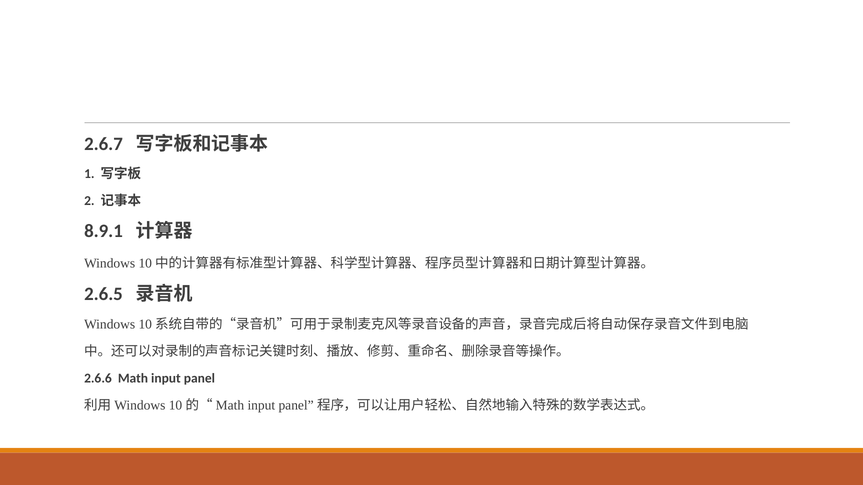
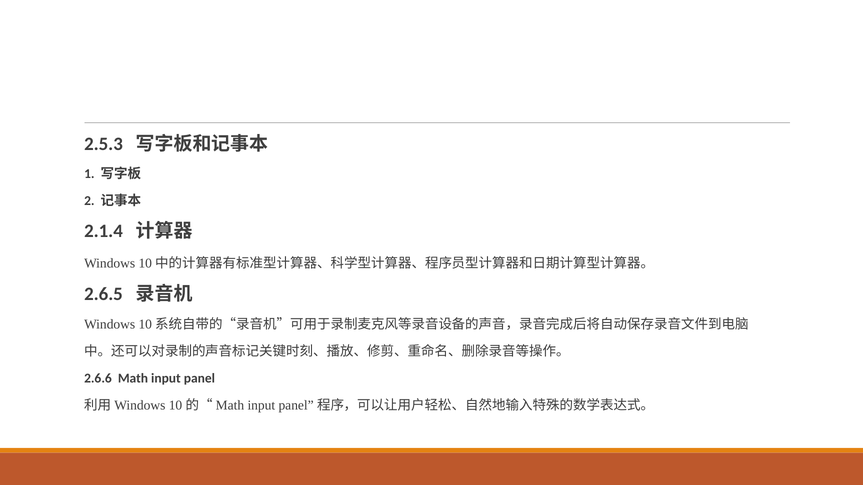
2.6.7: 2.6.7 -> 2.5.3 (103, 144)
8.9.1: 8.9.1 -> 2.1.4 (103, 231)
